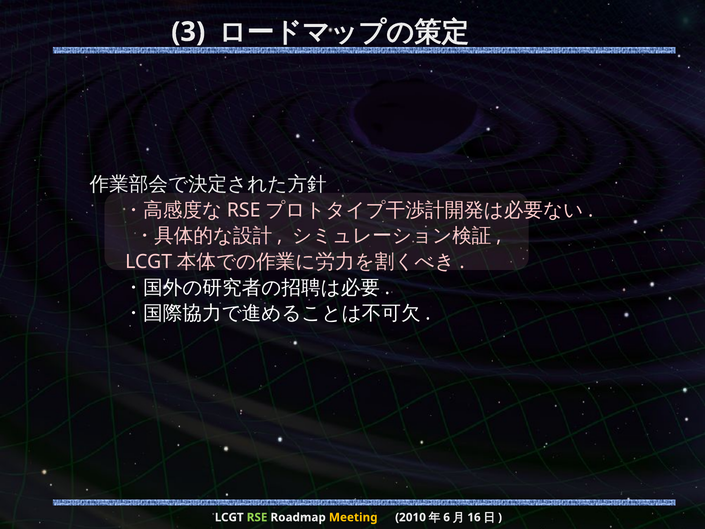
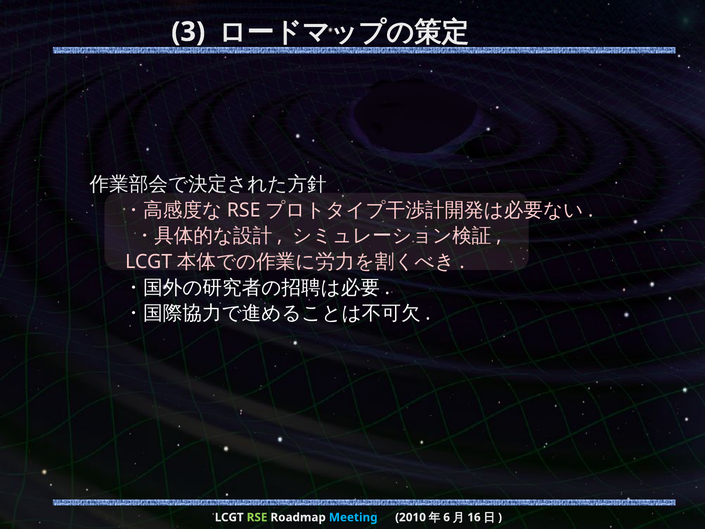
Meeting colour: yellow -> light blue (353, 517)
